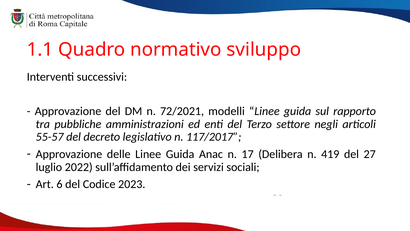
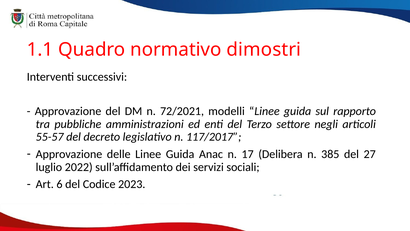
sviluppo: sviluppo -> dimostri (264, 49)
419: 419 -> 385 (330, 154)
